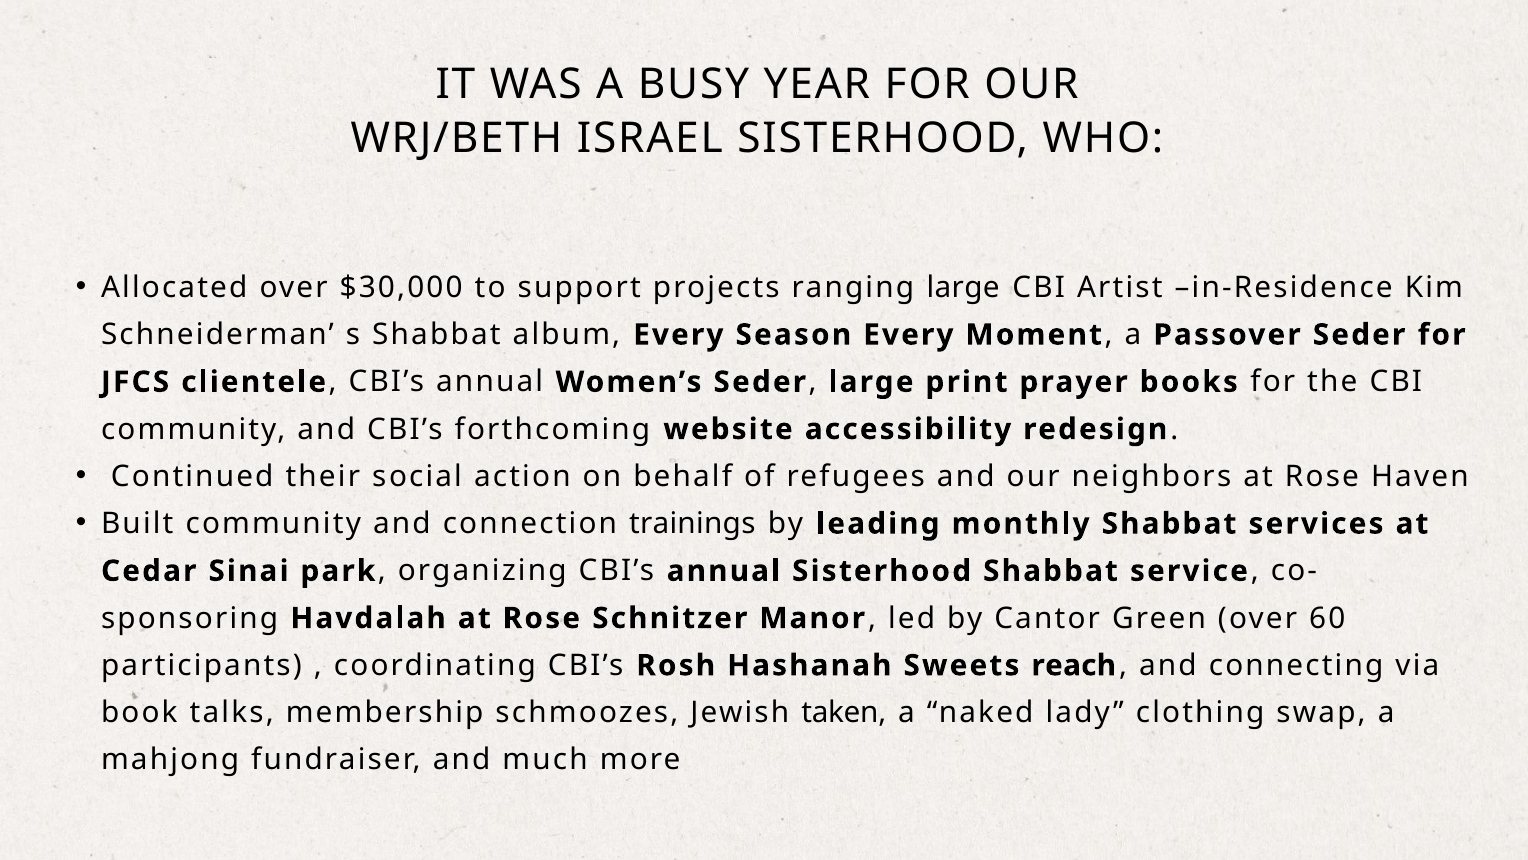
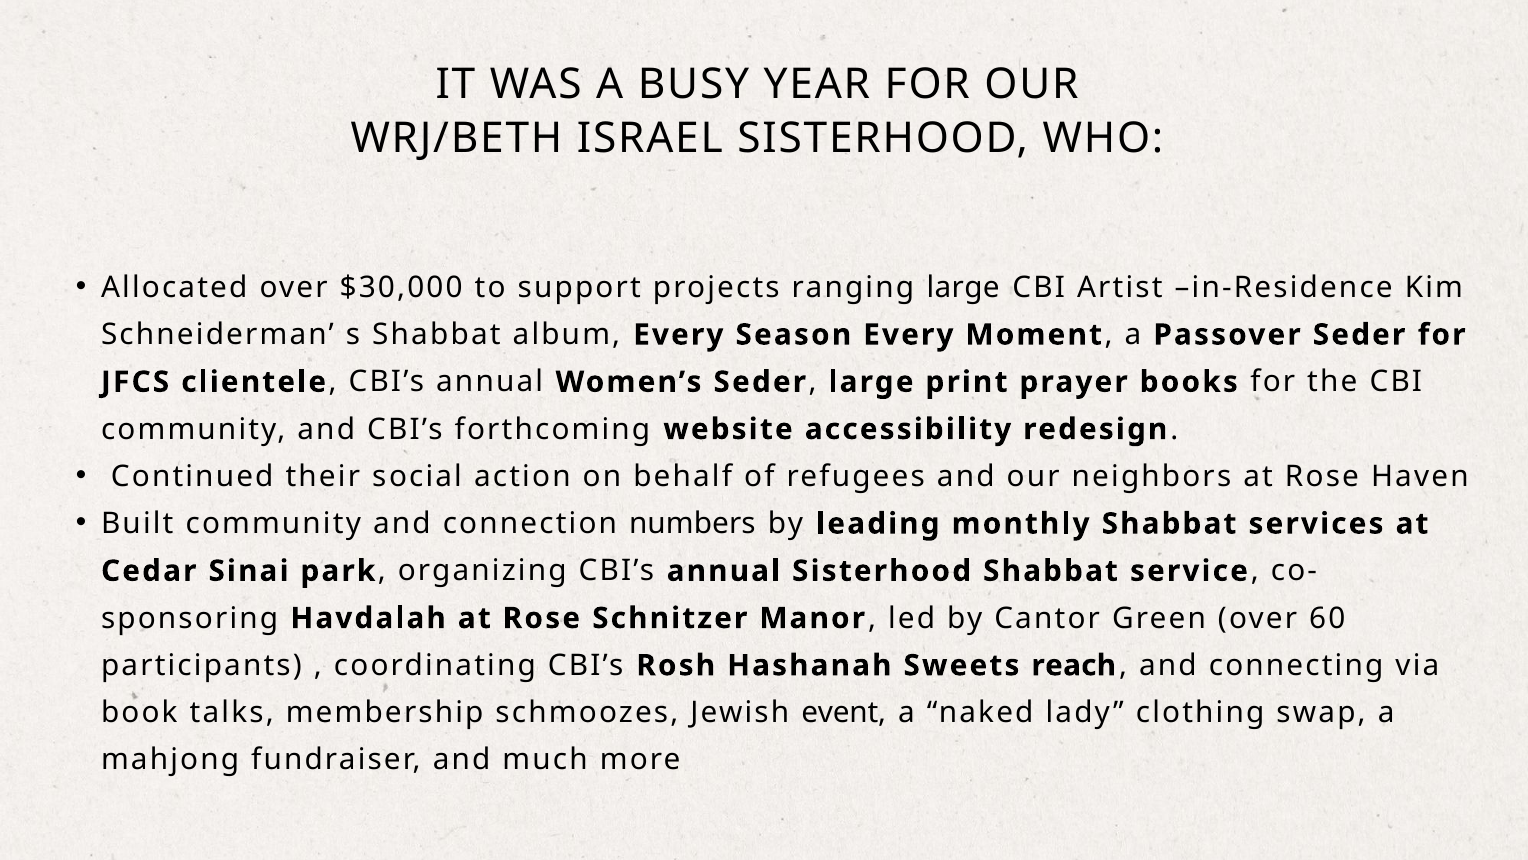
trainings: trainings -> numbers (692, 523)
taken: taken -> event (844, 712)
